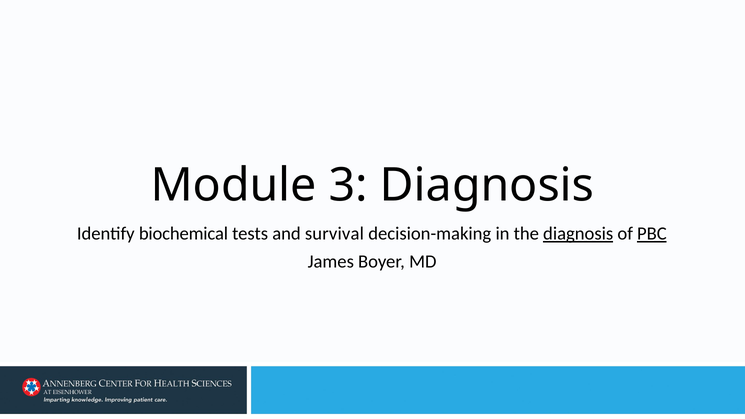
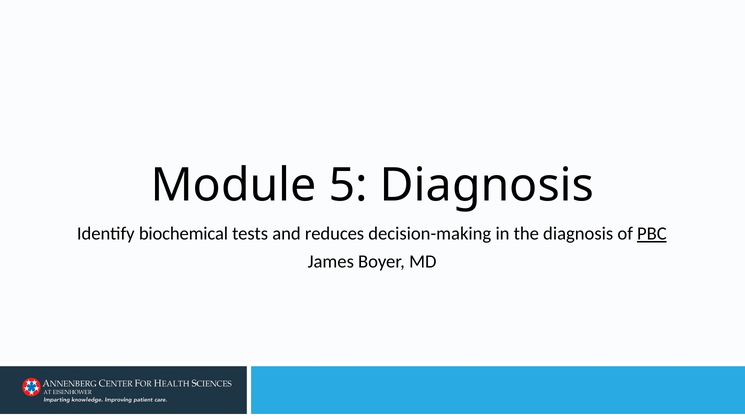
3: 3 -> 5 (348, 185)
survival: survival -> reduces (335, 234)
diagnosis underline: present -> none (578, 234)
